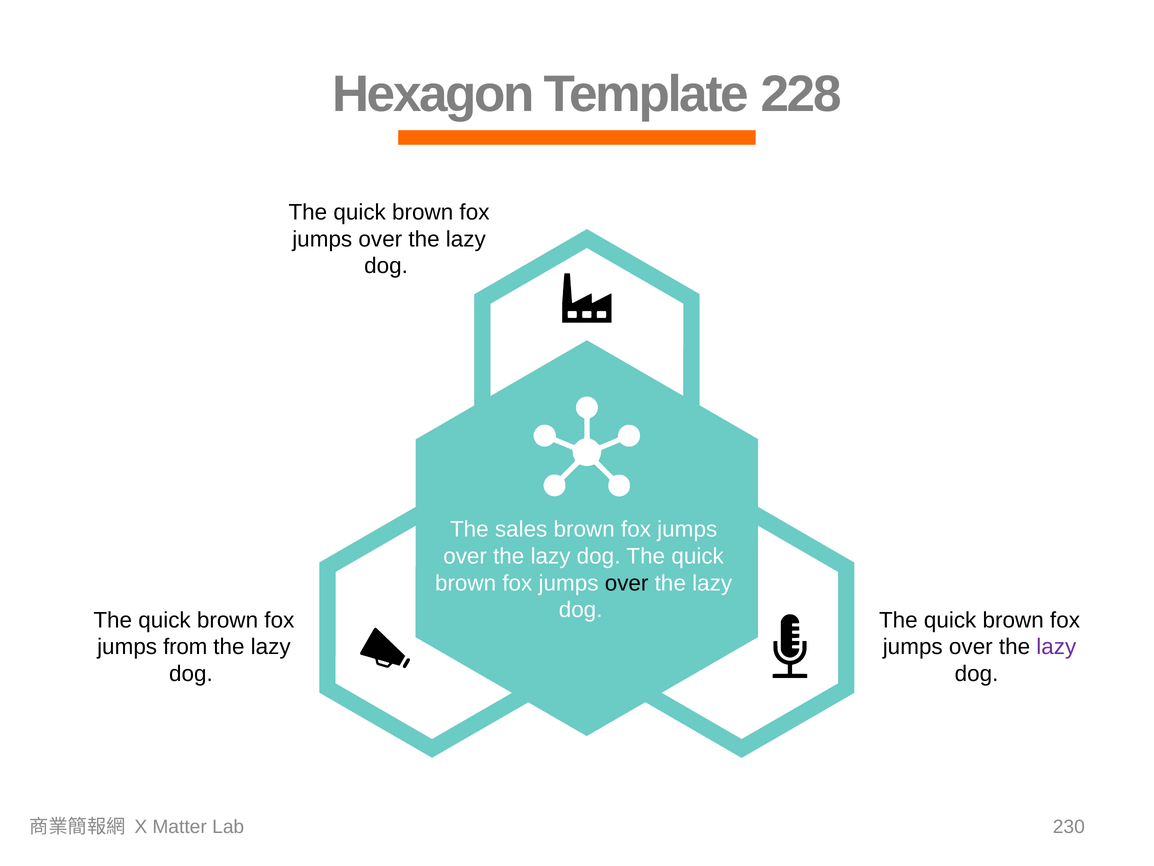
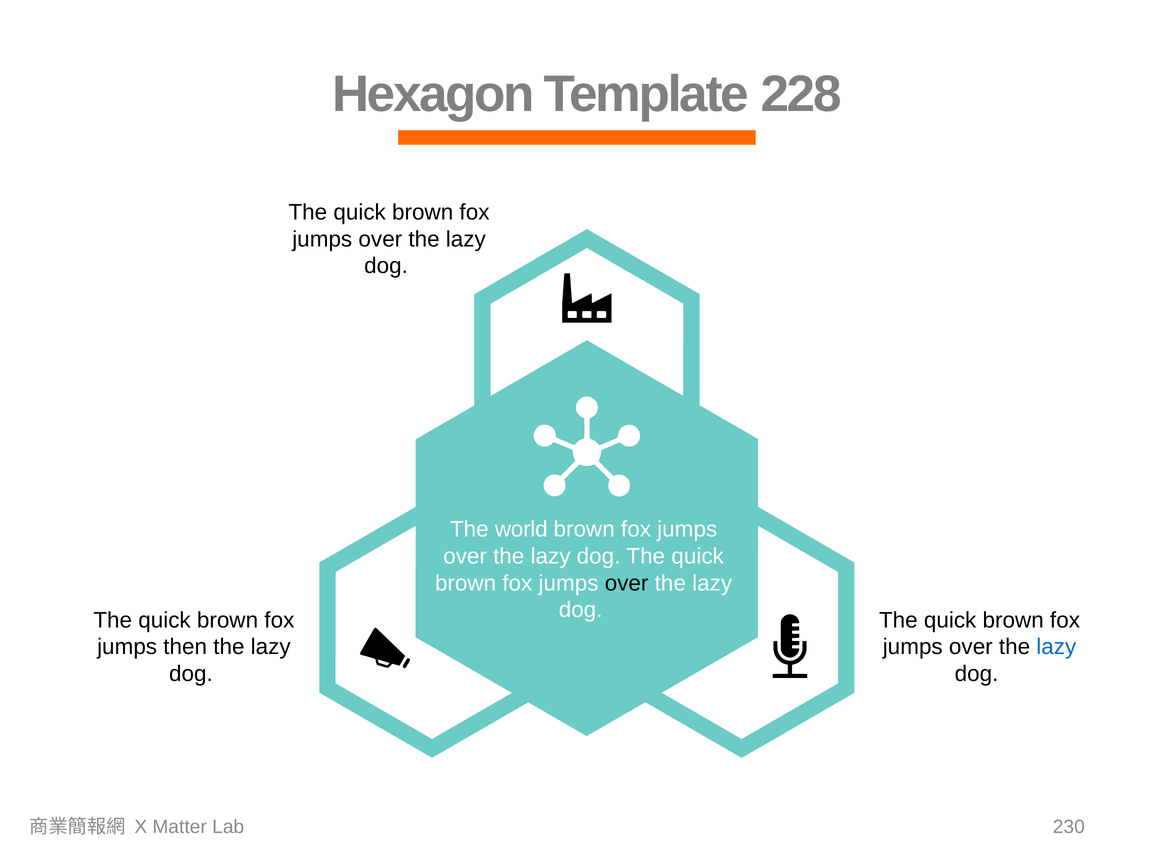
sales: sales -> world (521, 529)
from: from -> then (185, 647)
lazy colour: purple -> blue (1056, 647)
